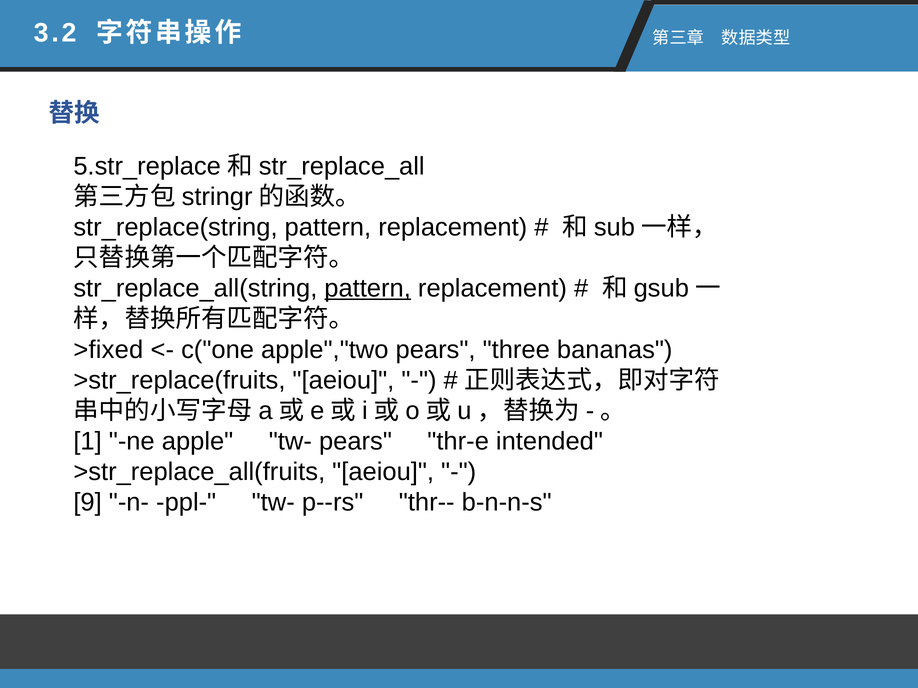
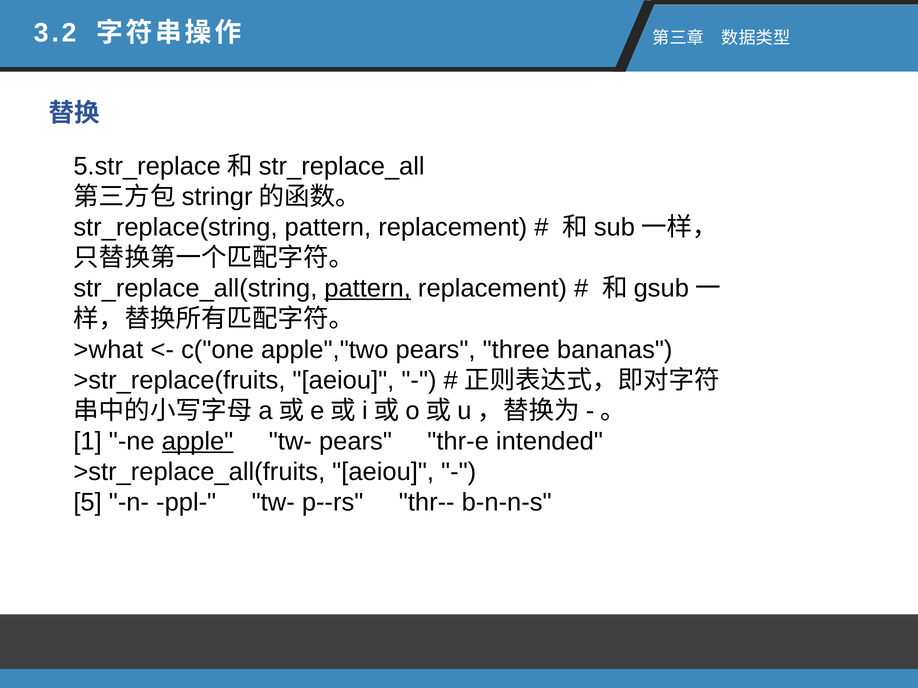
>fixed: >fixed -> >what (108, 350)
apple underline: none -> present (198, 442)
9: 9 -> 5 (88, 503)
